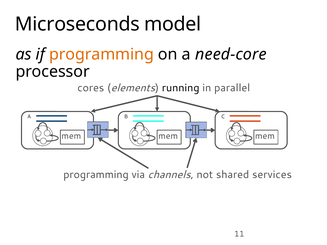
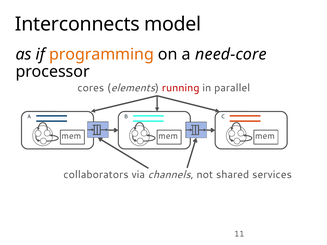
Microseconds: Microseconds -> Interconnects (77, 24)
running colour: black -> red (181, 88)
programming: programming -> collaborators (96, 175)
